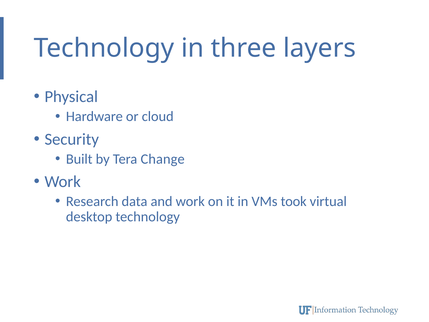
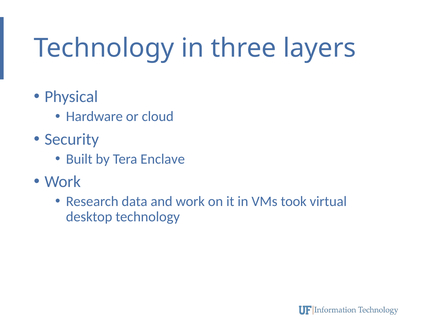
Change: Change -> Enclave (163, 159)
